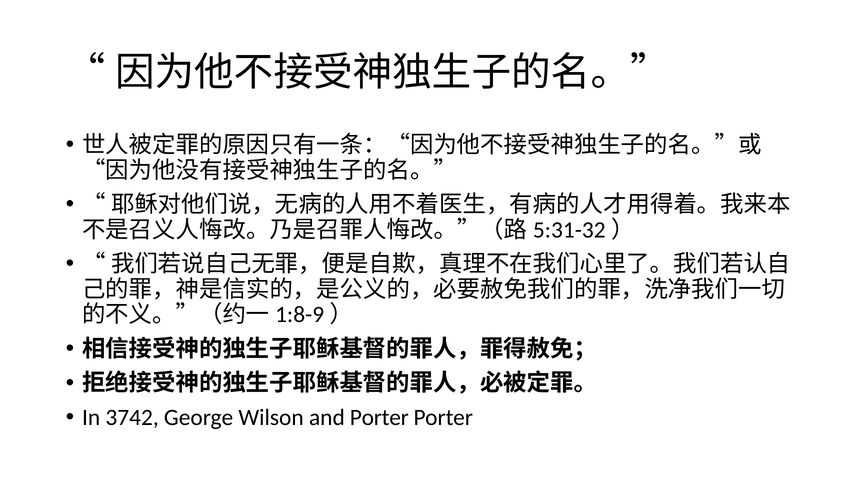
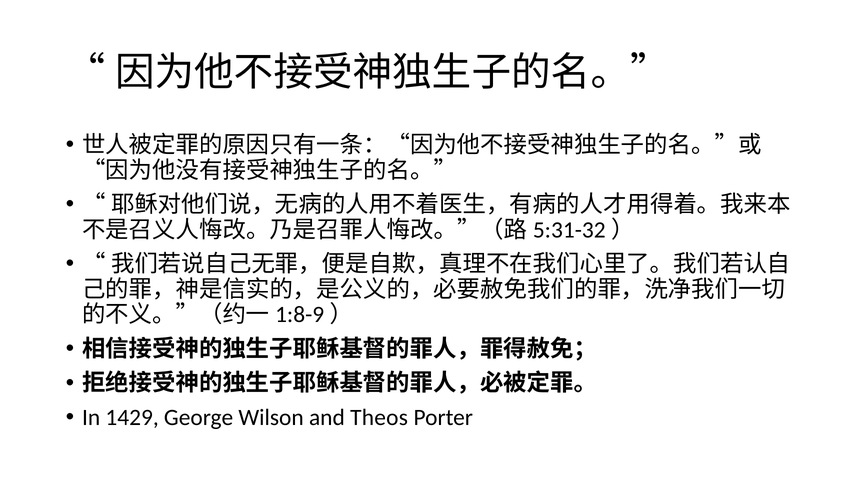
3742: 3742 -> 1429 (132, 417)
and Porter: Porter -> Theos (379, 417)
